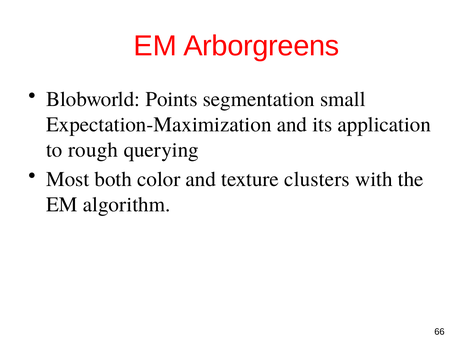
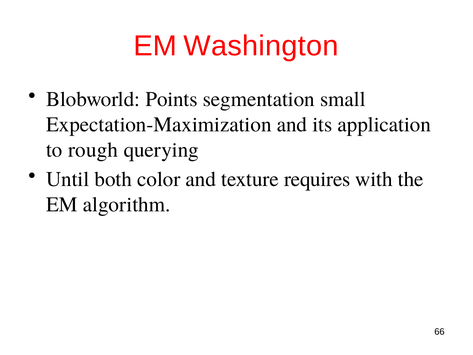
Arborgreens: Arborgreens -> Washington (261, 46)
Most: Most -> Until (68, 179)
clusters: clusters -> requires (317, 179)
